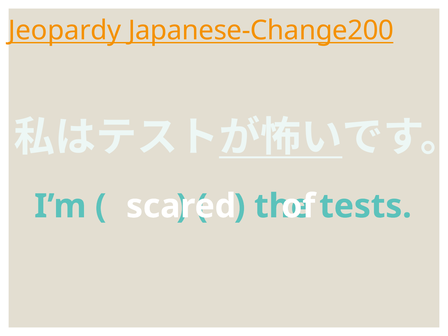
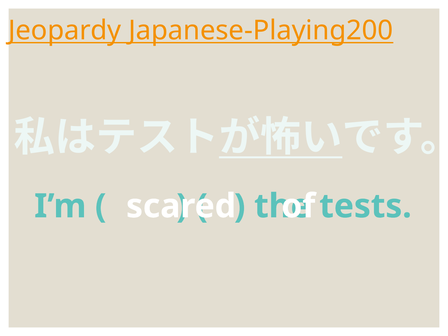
Japanese-Change200: Japanese-Change200 -> Japanese-Playing200 (261, 30)
